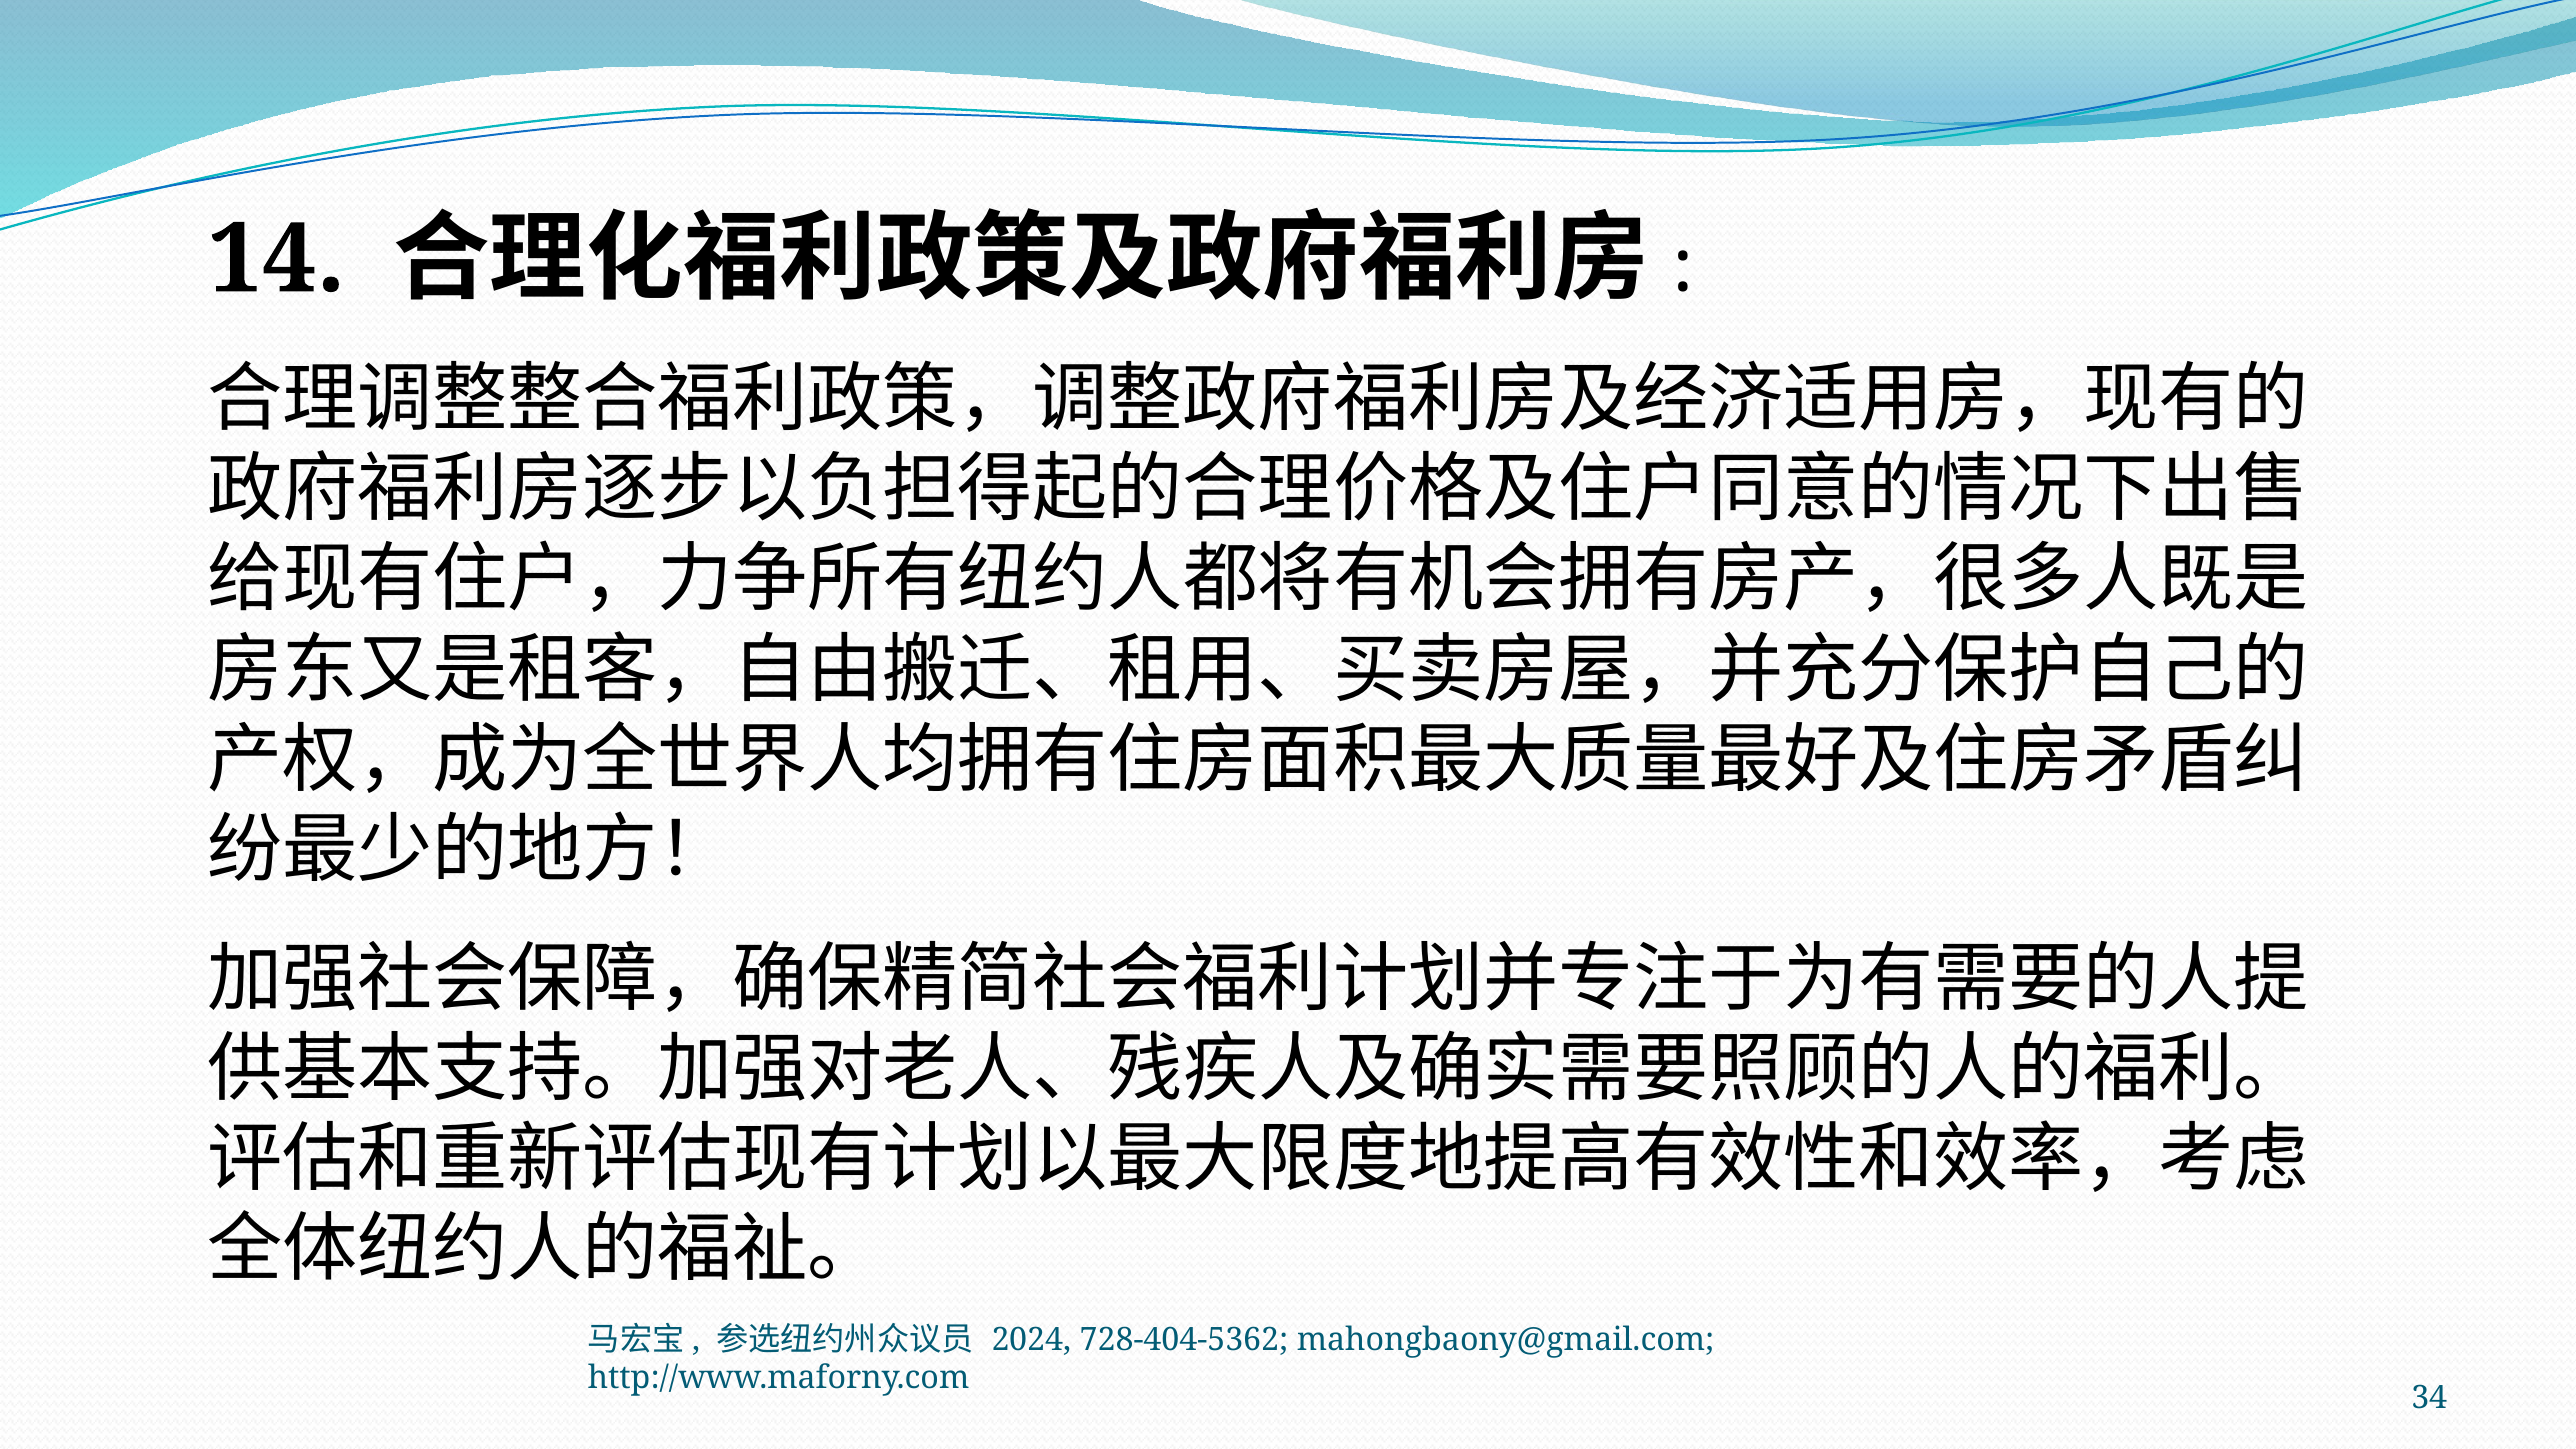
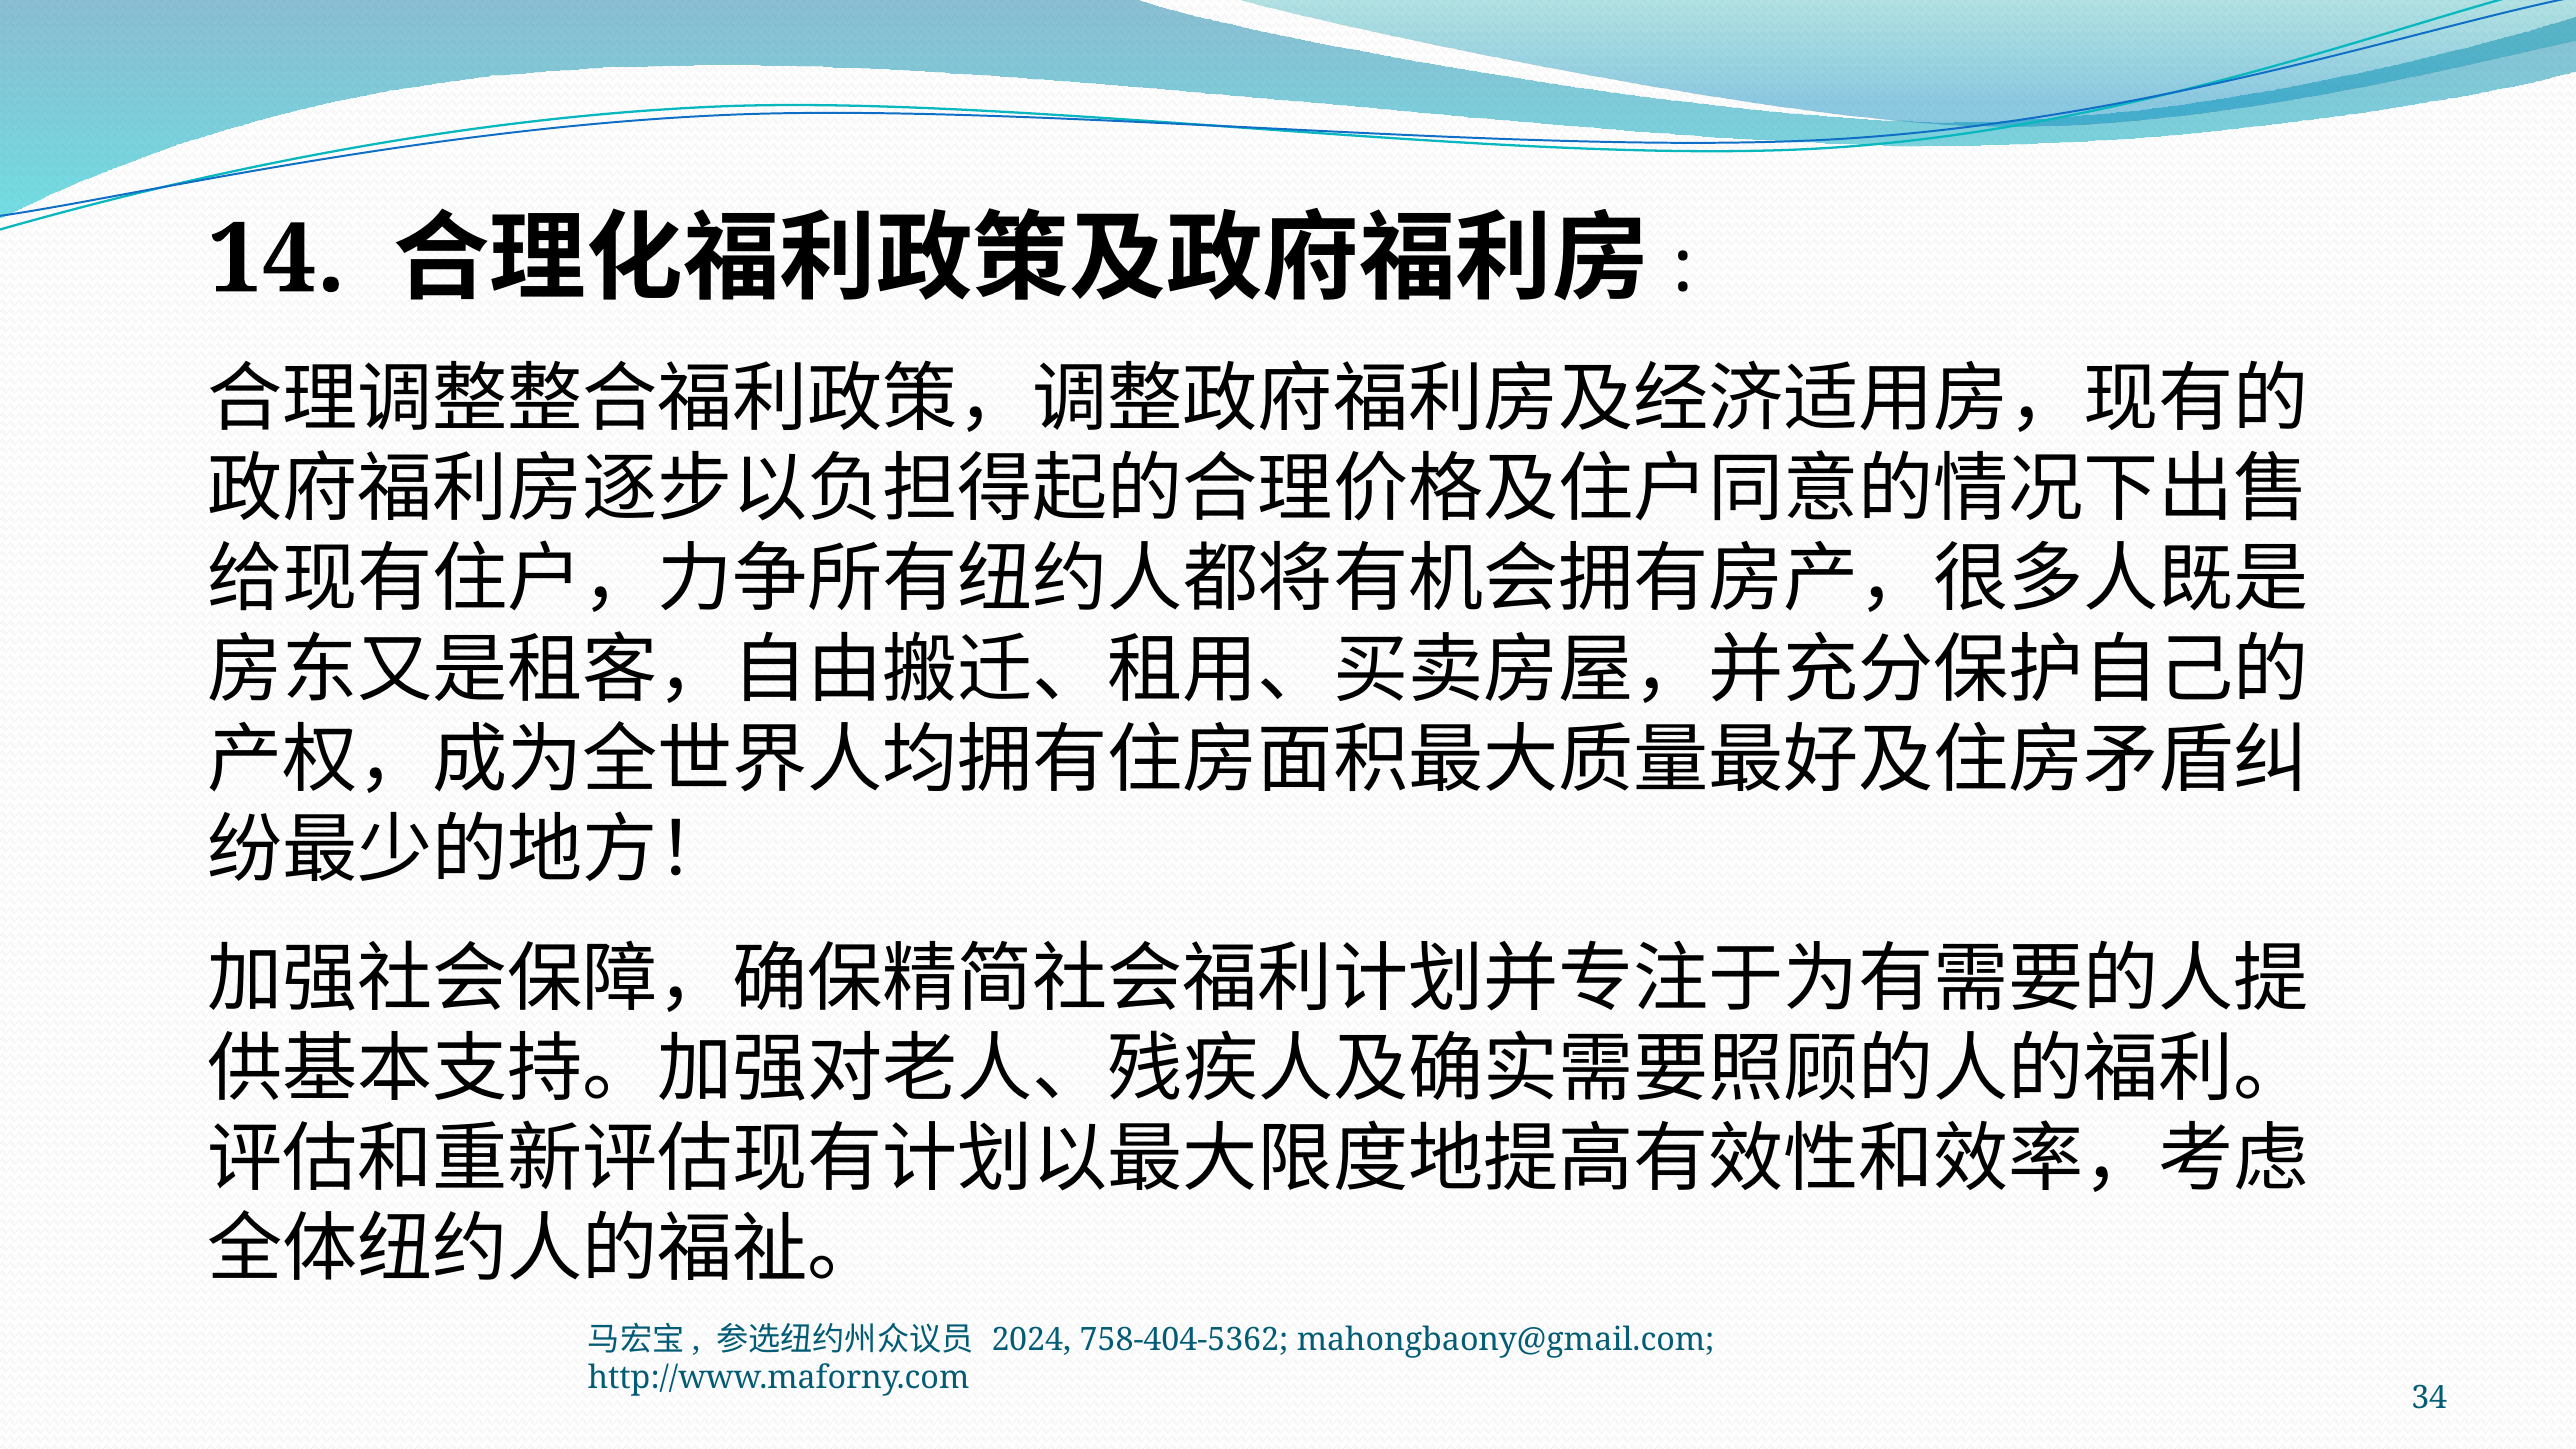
728-404-5362: 728-404-5362 -> 758-404-5362 (1184, 1340)
